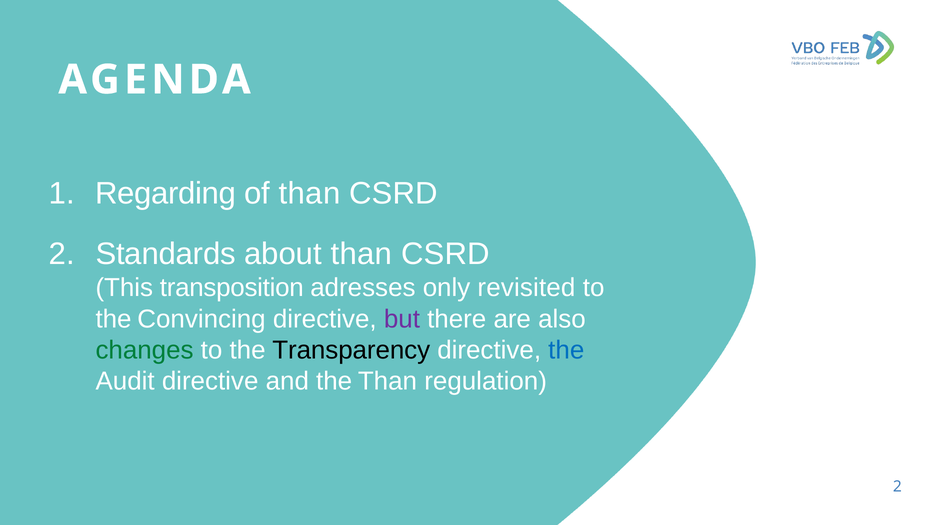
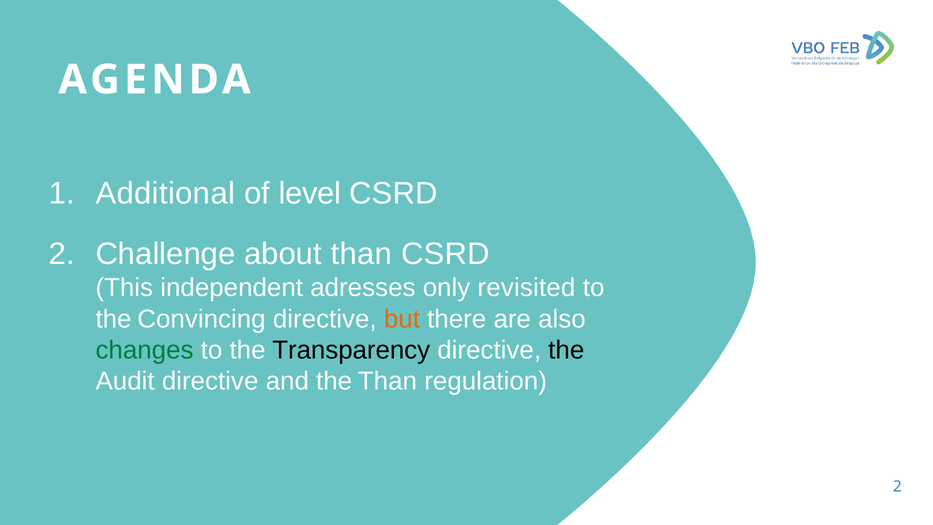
Regarding: Regarding -> Additional (165, 193)
of than: than -> level (310, 193)
Standards: Standards -> Challenge (166, 254)
transposition: transposition -> independent (232, 288)
but colour: purple -> orange (402, 319)
the colour: blue -> black (566, 350)
